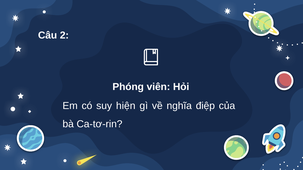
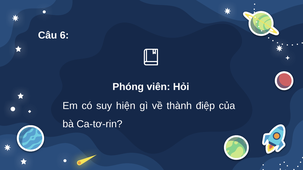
2: 2 -> 6 (64, 35)
nghĩa: nghĩa -> thành (179, 106)
